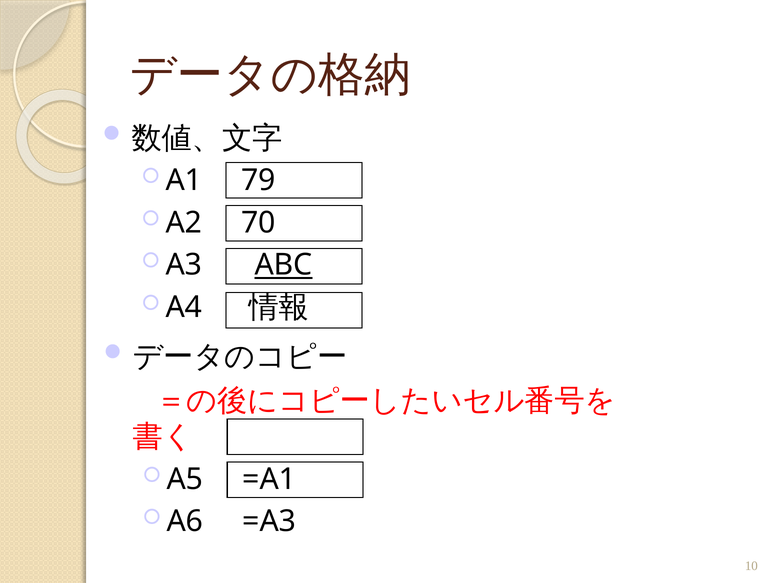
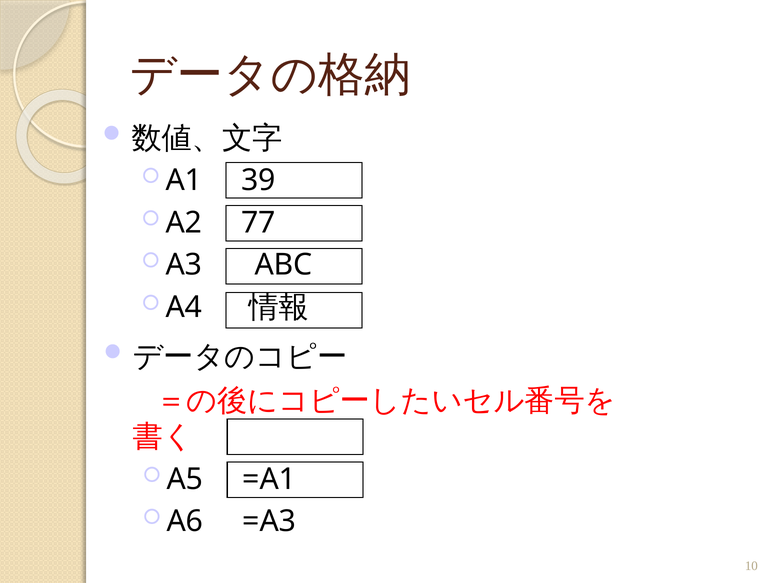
79: 79 -> 39 (259, 180)
70: 70 -> 77 (259, 223)
ABC underline: present -> none (284, 265)
